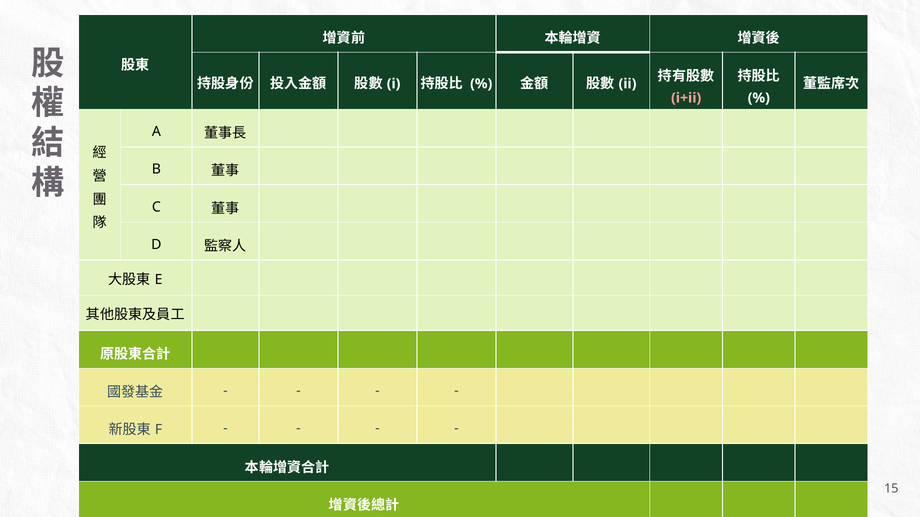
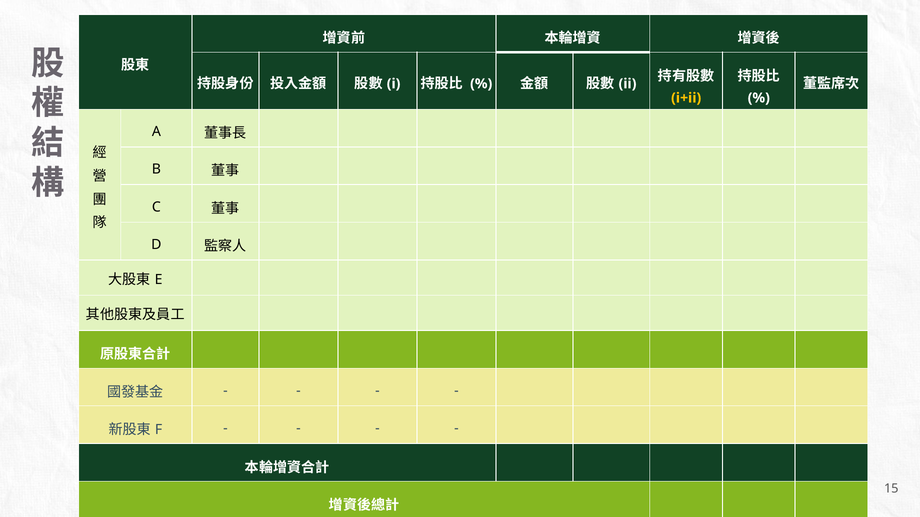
i+ii colour: pink -> yellow (686, 98)
